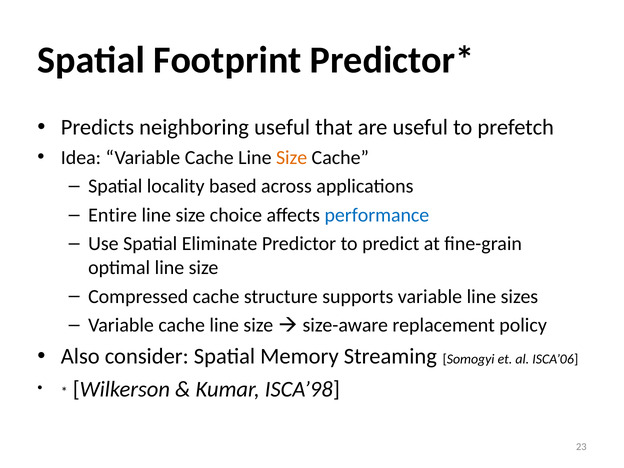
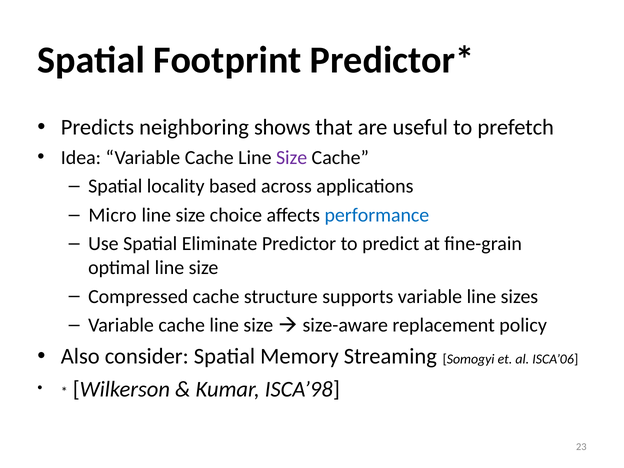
neighboring useful: useful -> shows (282, 127)
Size colour: orange -> purple (292, 158)
Entire: Entire -> Micro (113, 215)
